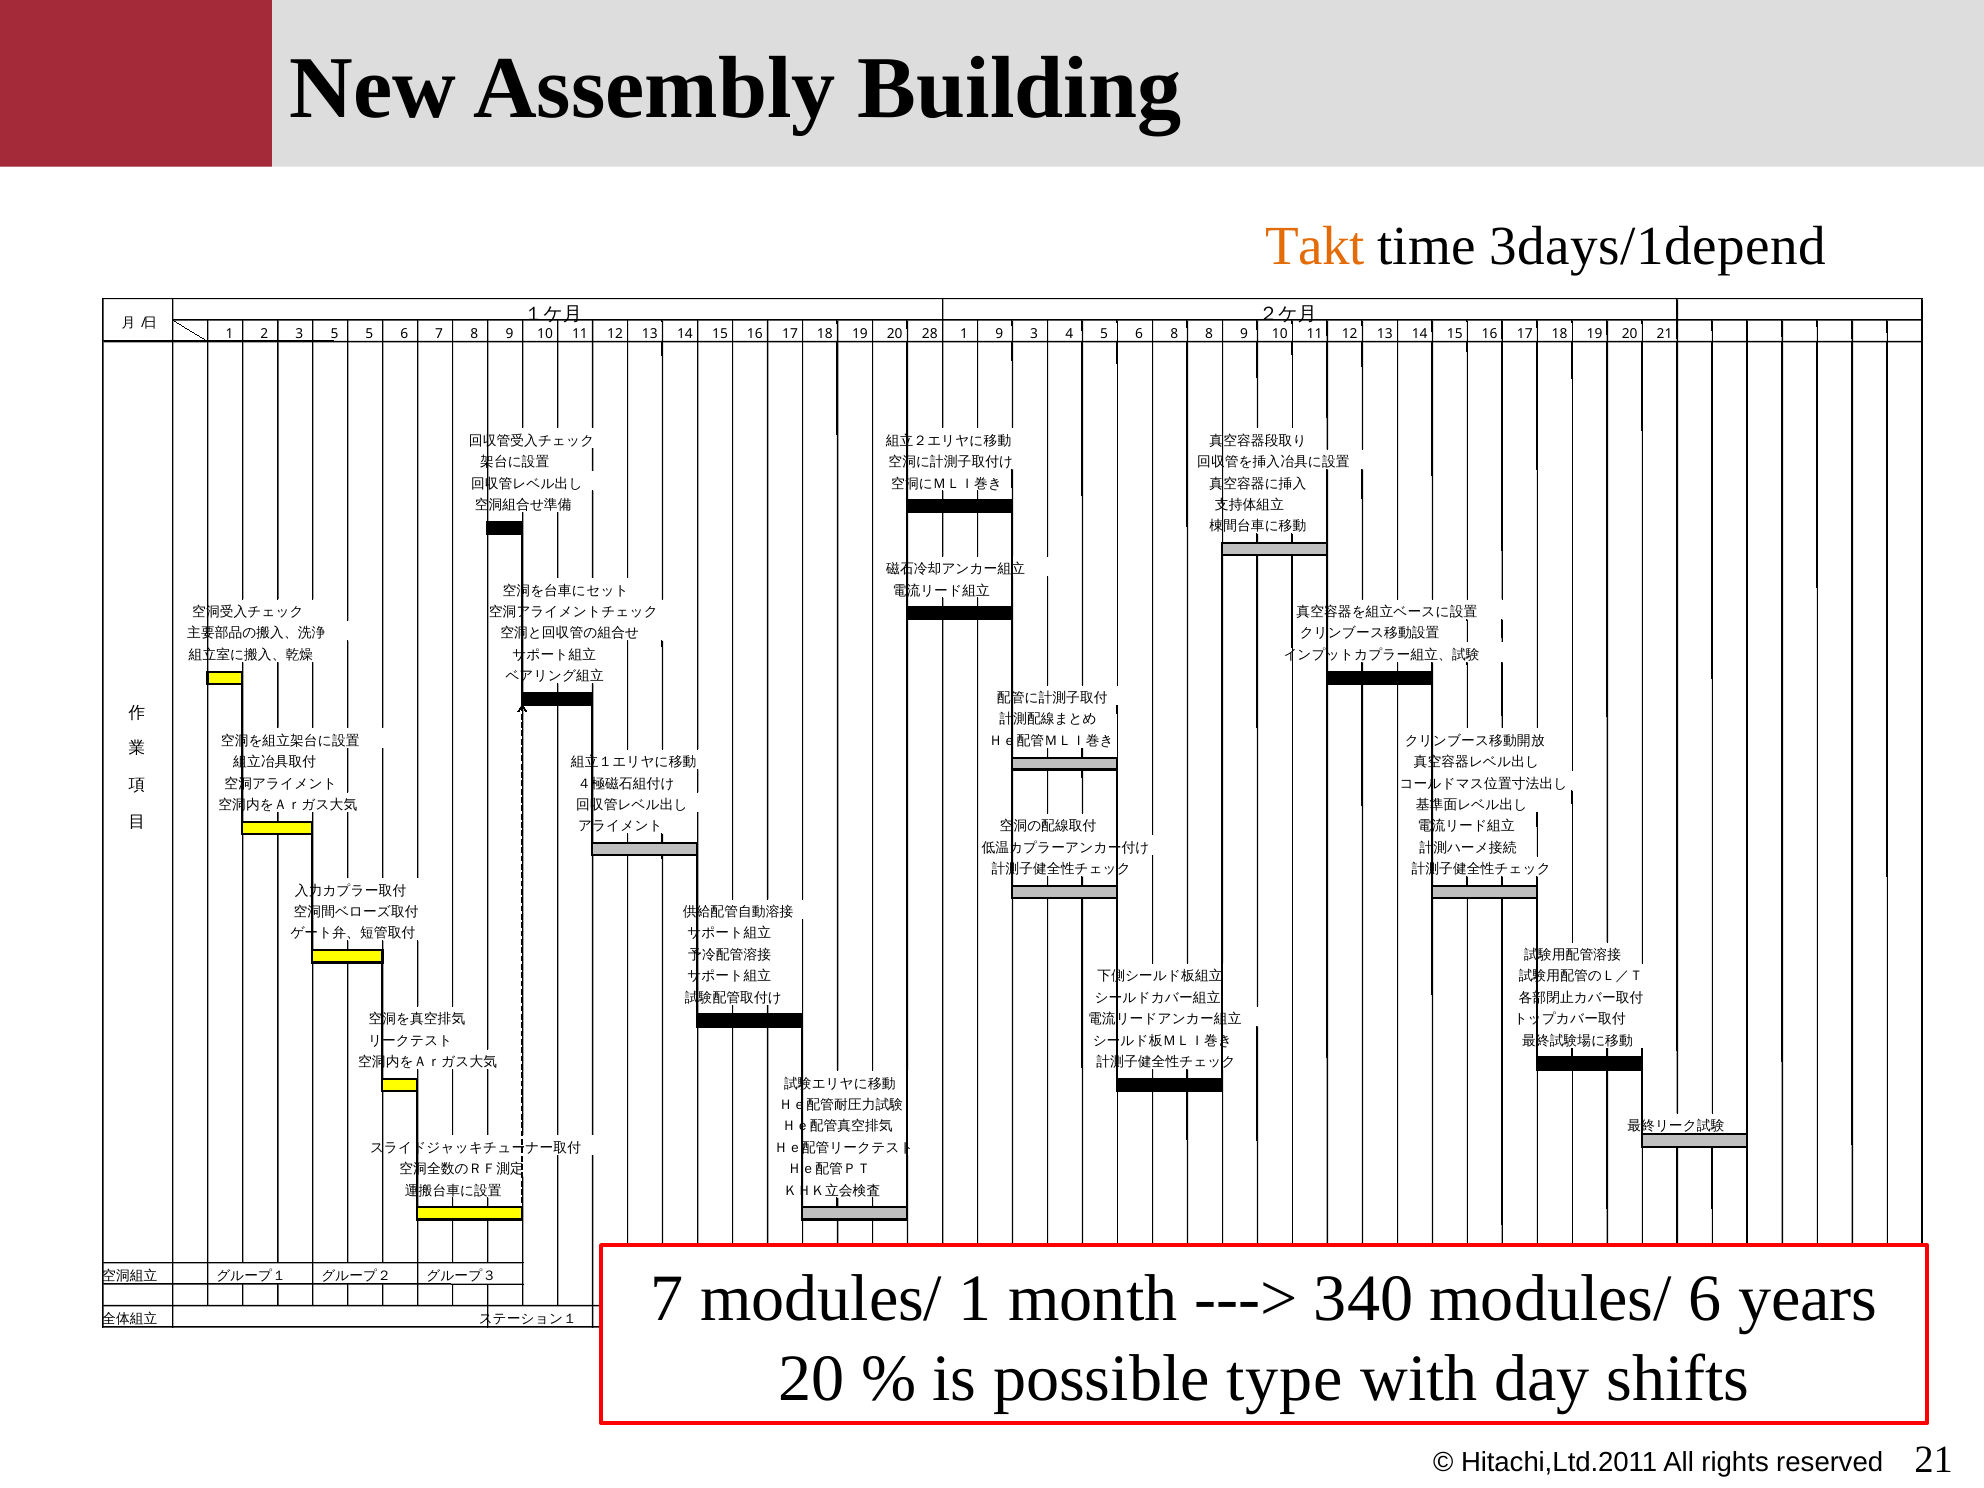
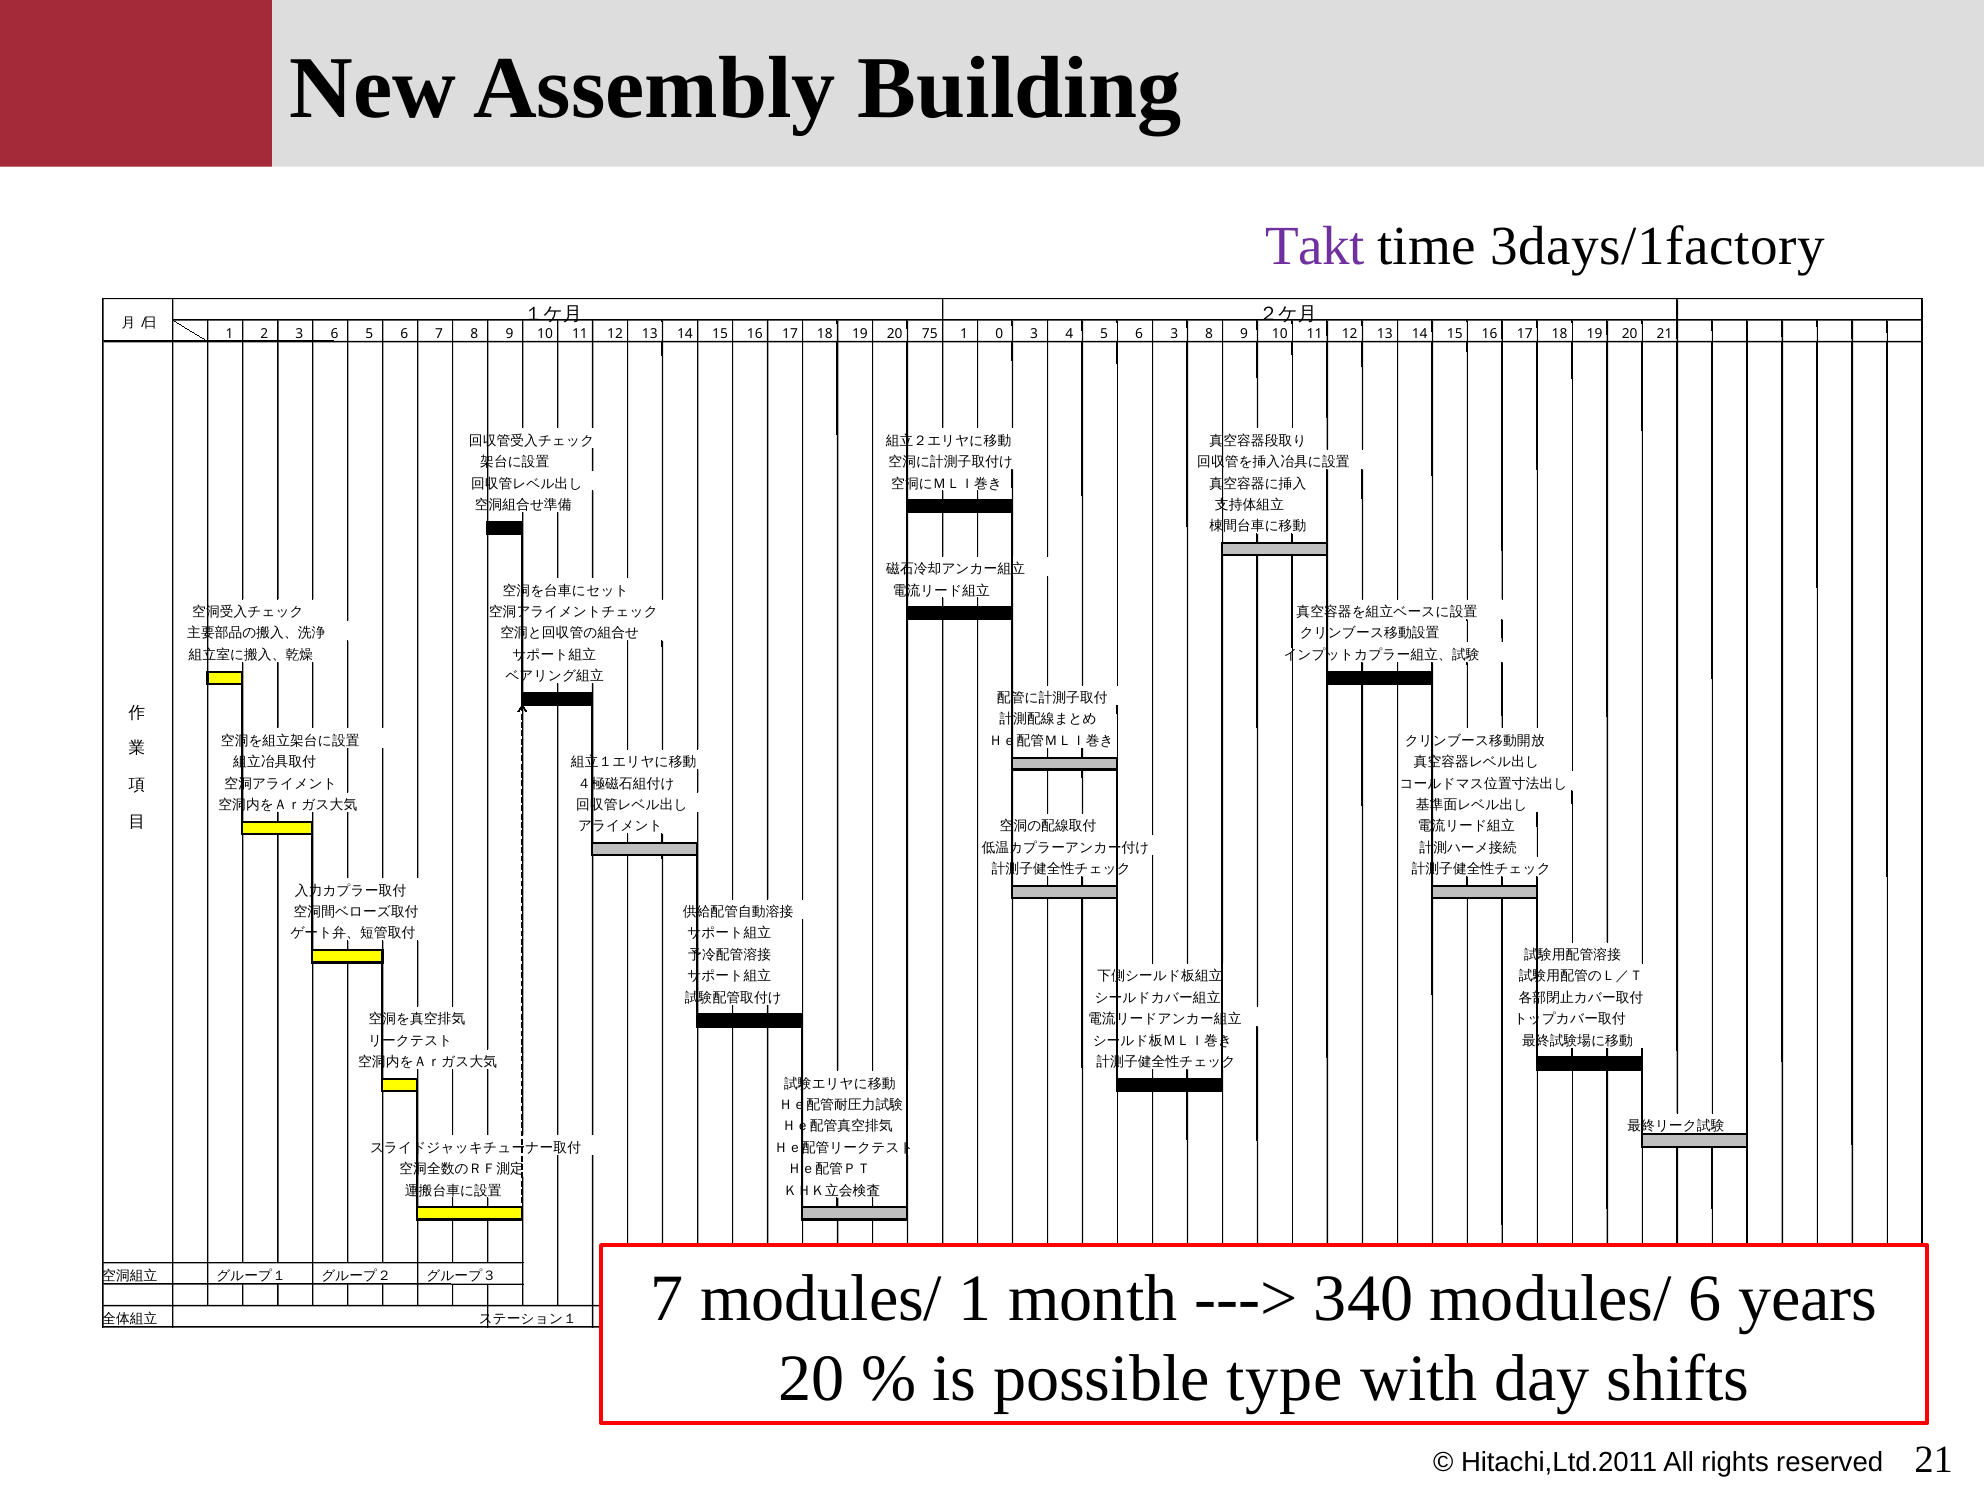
Takt colour: orange -> purple (1315, 247)
3days/1depend: 3days/1depend -> 3days/1factory (1658, 247)
3 5: 5 -> 6 (334, 334)
28: 28 -> 75 (930, 334)
1 9: 9 -> 0 (999, 334)
6 8: 8 -> 3 (1174, 334)
